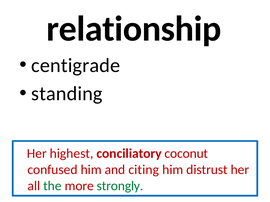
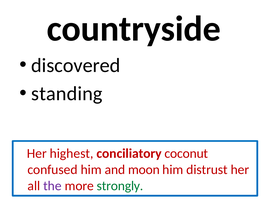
relationship: relationship -> countryside (134, 29)
centigrade: centigrade -> discovered (76, 66)
citing: citing -> moon (144, 170)
the colour: green -> purple (52, 186)
